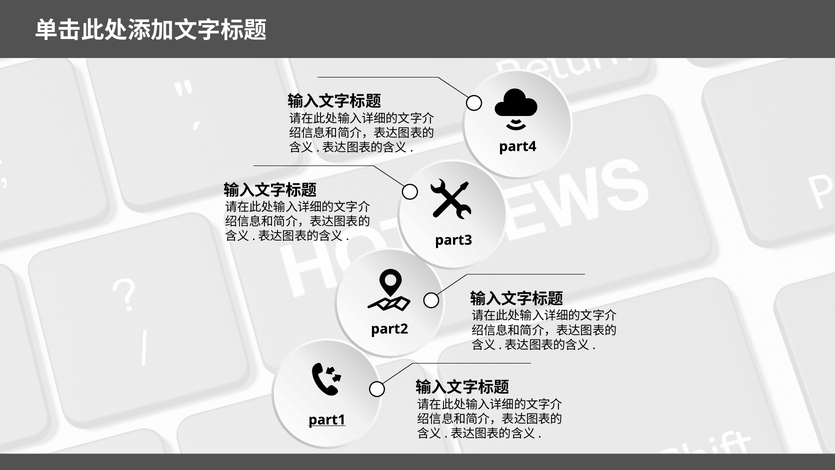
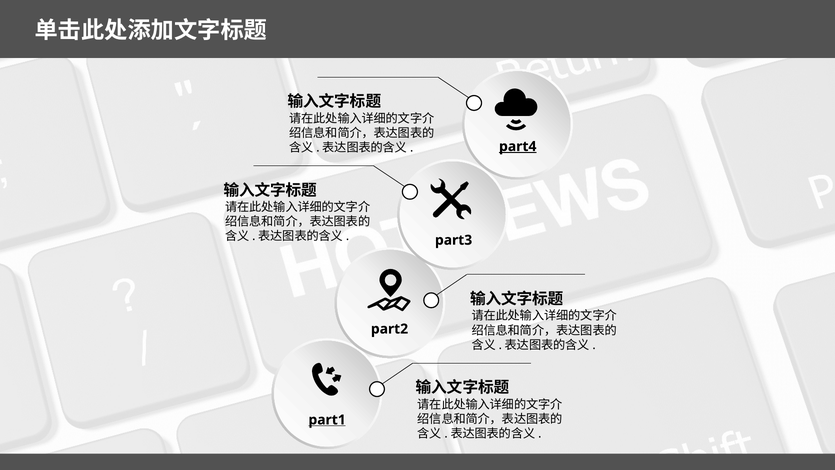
part4 underline: none -> present (518, 146)
